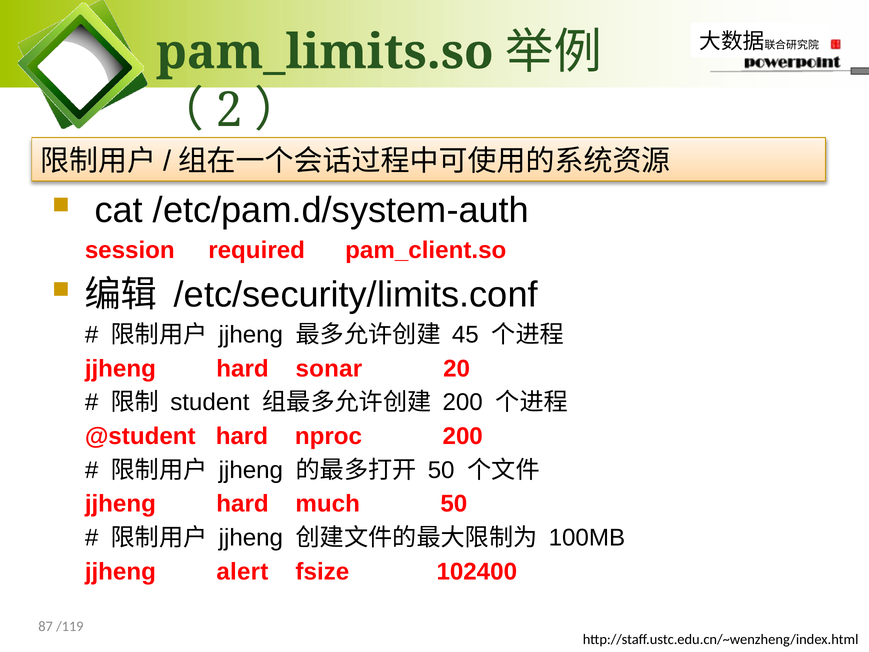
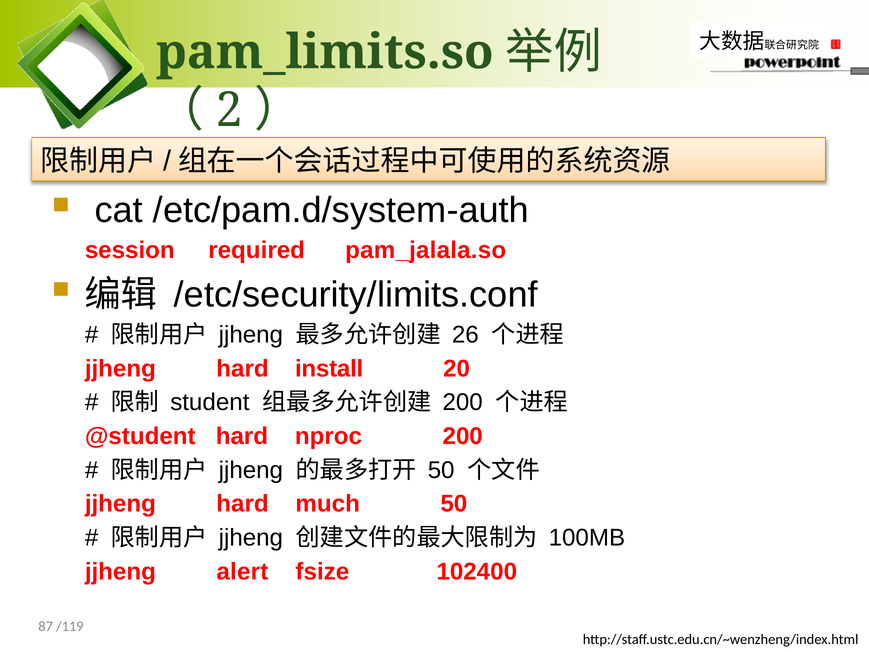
pam_client.so: pam_client.so -> pam_jalala.so (426, 250)
45: 45 -> 26 (465, 335)
sonar: sonar -> install (329, 369)
